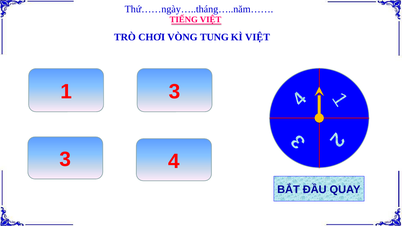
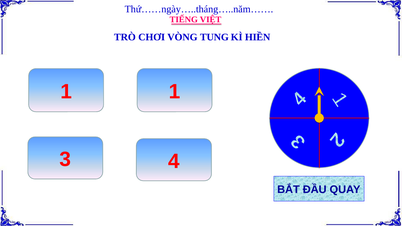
KÌ VIỆT: VIỆT -> HIỀN (258, 37)
1 3: 3 -> 1 (175, 92)
